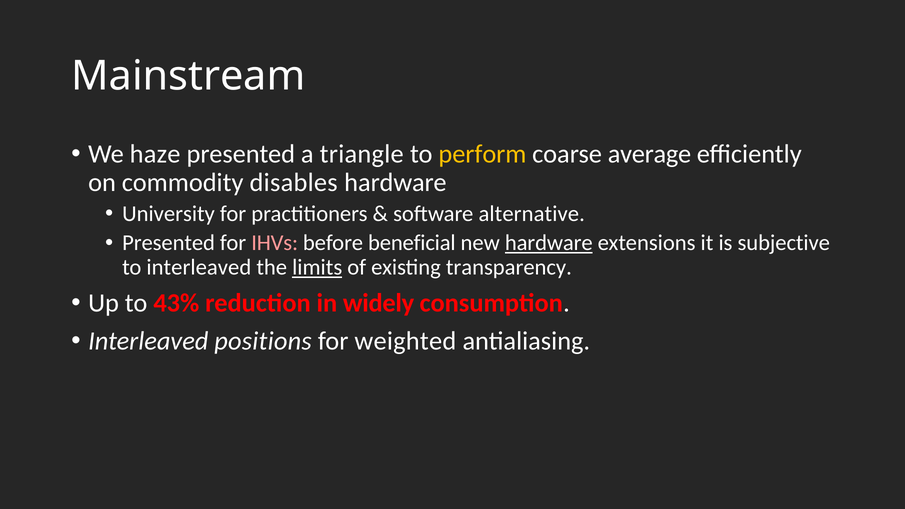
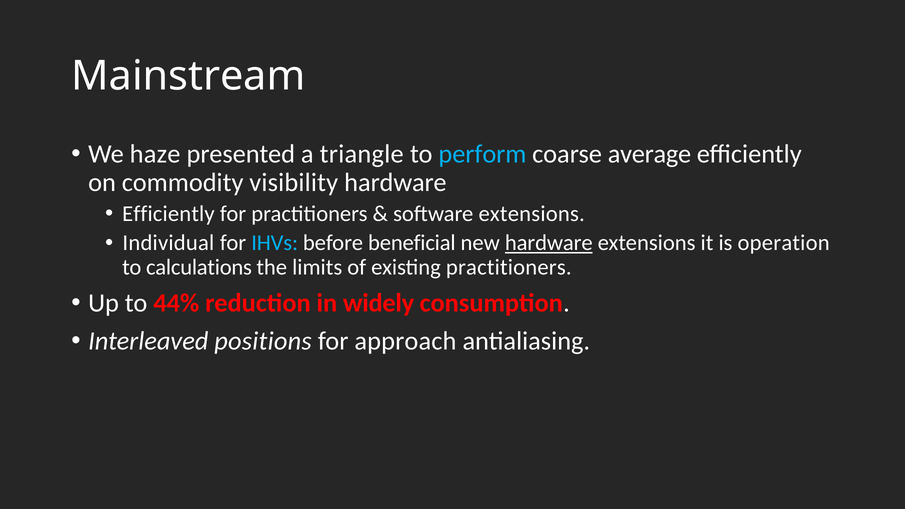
perform colour: yellow -> light blue (482, 154)
disables: disables -> visibility (294, 183)
University: University -> Efficiently (168, 214)
software alternative: alternative -> extensions (532, 214)
Presented: Presented -> Individual (168, 243)
IHVs colour: pink -> light blue (275, 243)
subjective: subjective -> operation (784, 243)
to interleaved: interleaved -> calculations (199, 267)
limits underline: present -> none (317, 267)
existing transparency: transparency -> practitioners (509, 267)
43%: 43% -> 44% (176, 303)
weighted: weighted -> approach (405, 341)
